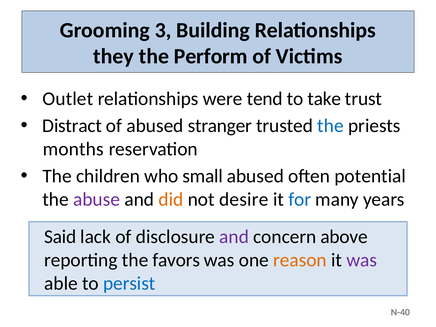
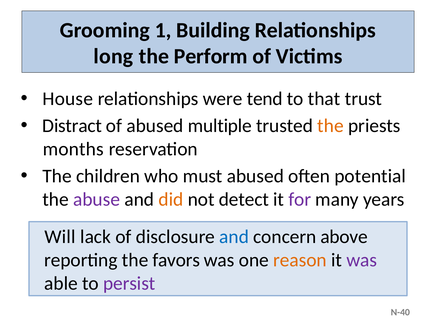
3: 3 -> 1 (163, 30)
they: they -> long (113, 56)
Outlet: Outlet -> House (68, 99)
take: take -> that (324, 99)
stranger: stranger -> multiple (220, 126)
the colour: blue -> orange (330, 126)
small: small -> must (203, 176)
desire: desire -> detect (244, 200)
for colour: blue -> purple (300, 200)
Said: Said -> Will (60, 237)
and colour: purple -> blue (234, 237)
persist colour: blue -> purple (129, 283)
